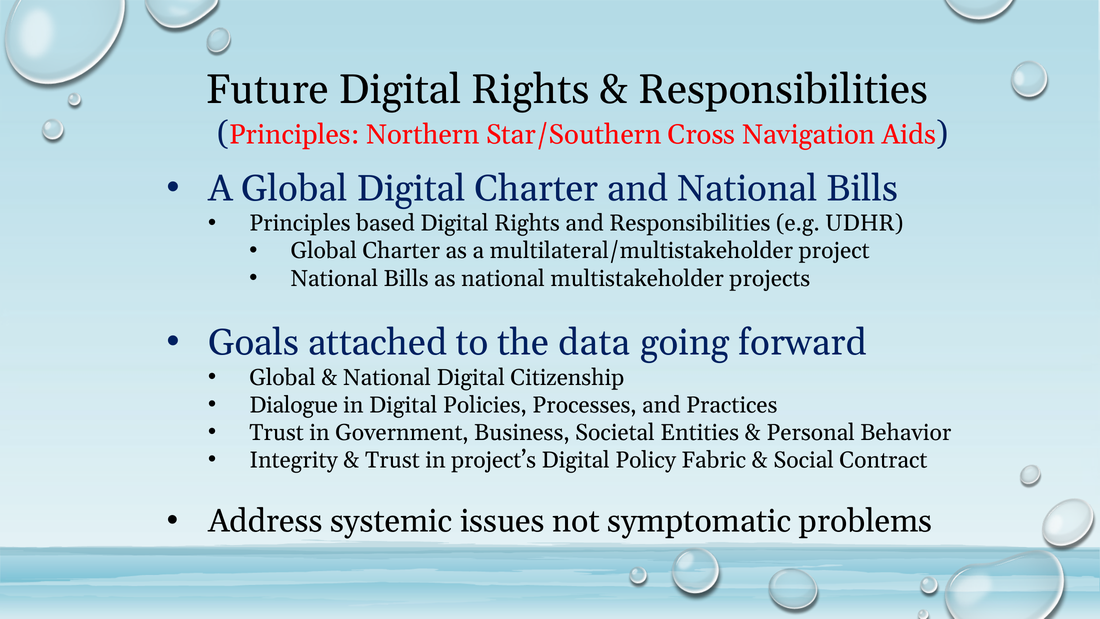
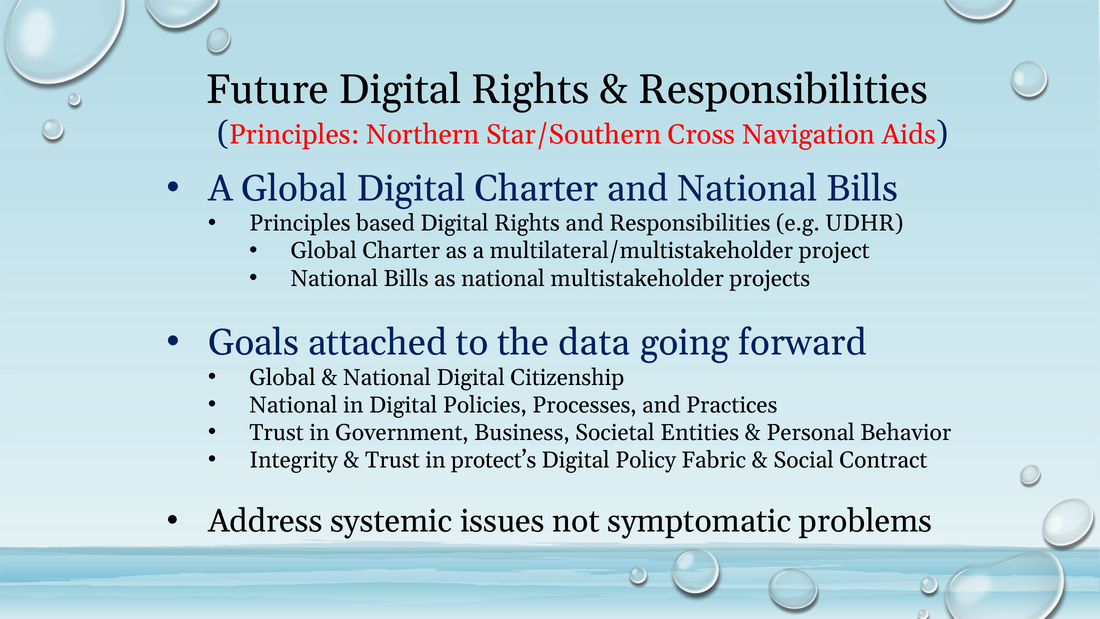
Dialogue: Dialogue -> National (293, 405)
project’s: project’s -> protect’s (494, 460)
